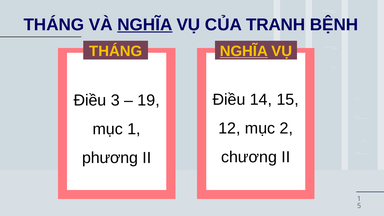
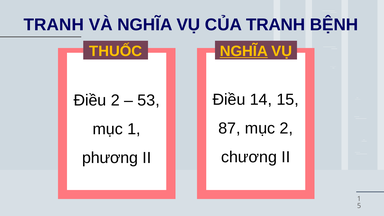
THÁNG: THÁNG -> TRANH (54, 25)
NGHĨA underline: present -> none (145, 25)
THÁNG: THÁNG -> THUỐC (116, 51)
Điều 3: 3 -> 2 (115, 100)
19: 19 -> 53 (149, 100)
12: 12 -> 87 (229, 128)
